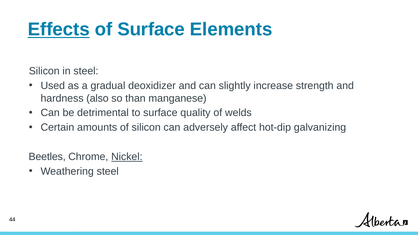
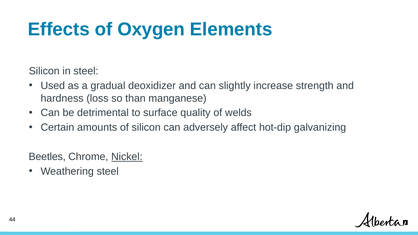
Effects underline: present -> none (59, 30)
of Surface: Surface -> Oxygen (151, 30)
also: also -> loss (97, 98)
